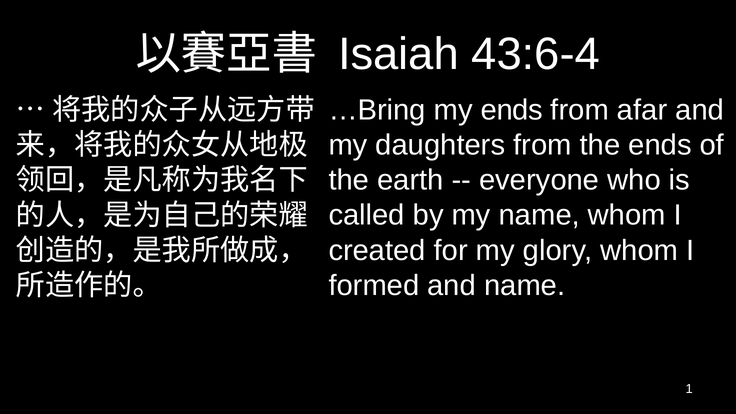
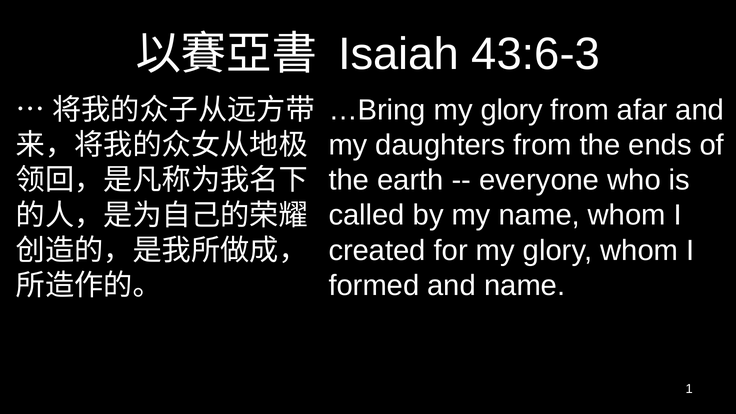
43:6-4: 43:6-4 -> 43:6-3 (536, 54)
…Bring my ends: ends -> glory (512, 110)
